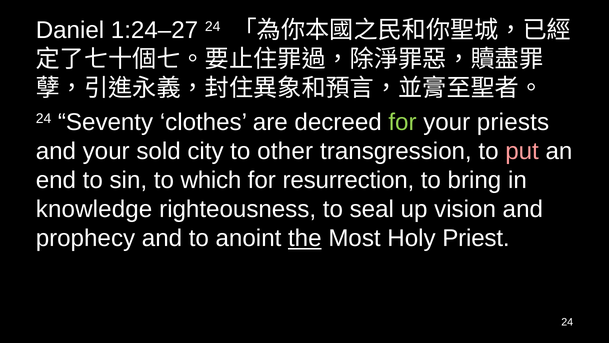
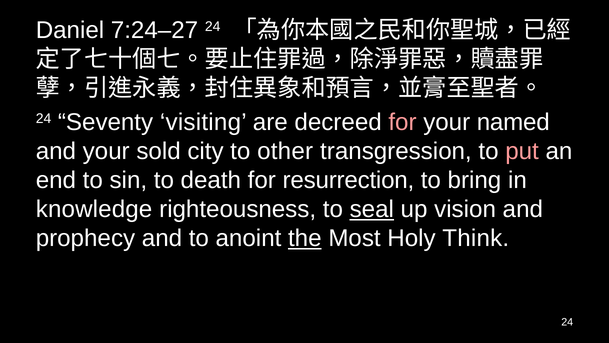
1:24–27: 1:24–27 -> 7:24–27 (154, 30)
clothes: clothes -> visiting (203, 122)
for colour: light green -> pink (402, 122)
priests: priests -> named (513, 122)
which: which -> death (211, 180)
seal underline: none -> present (372, 209)
Priest: Priest -> Think (476, 238)
